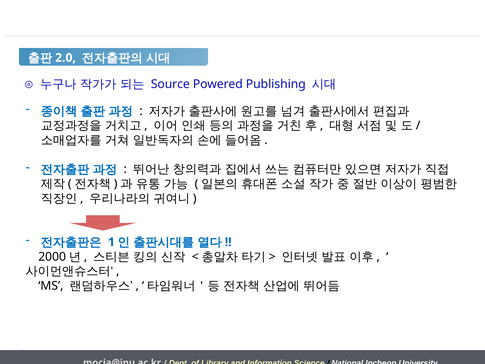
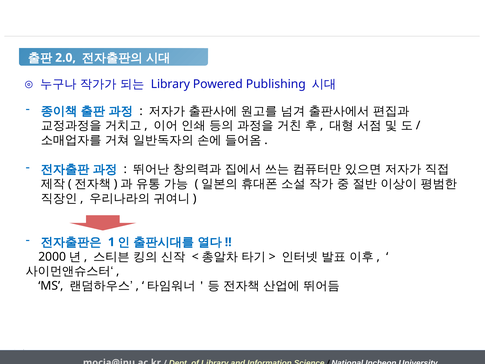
Source: Source -> Library (170, 84)
